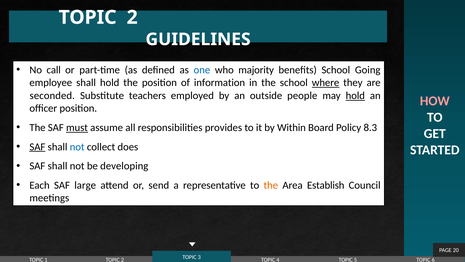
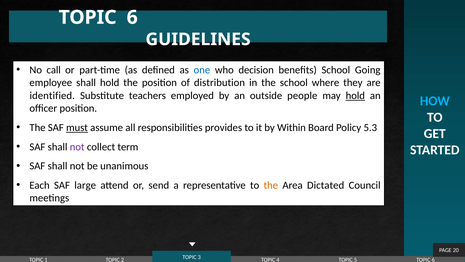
2: 2 -> 6 (132, 17)
majority: majority -> decision (256, 70)
information: information -> distribution (219, 83)
where underline: present -> none (326, 83)
seconded: seconded -> identified (52, 95)
HOW colour: pink -> light blue (435, 101)
8.3: 8.3 -> 5.3 (370, 127)
SAF underline: present -> none (37, 147)
not colour: blue -> purple (77, 147)
does: does -> term (128, 147)
developing: developing -> unanimous (124, 166)
Establish: Establish -> Dictated (326, 185)
